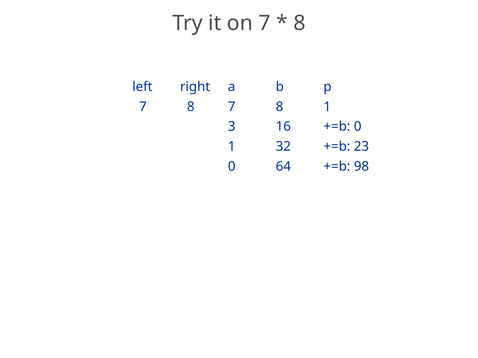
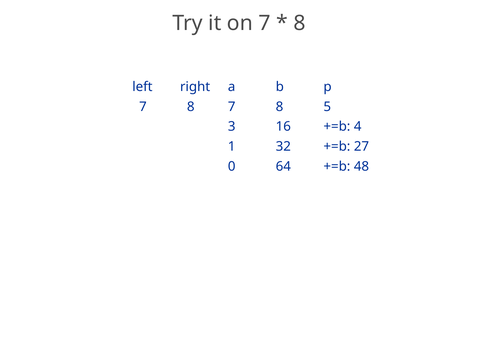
8 1: 1 -> 5 (327, 107)
+=b 0: 0 -> 4 (358, 127)
23: 23 -> 27 (361, 147)
98: 98 -> 48 (361, 167)
